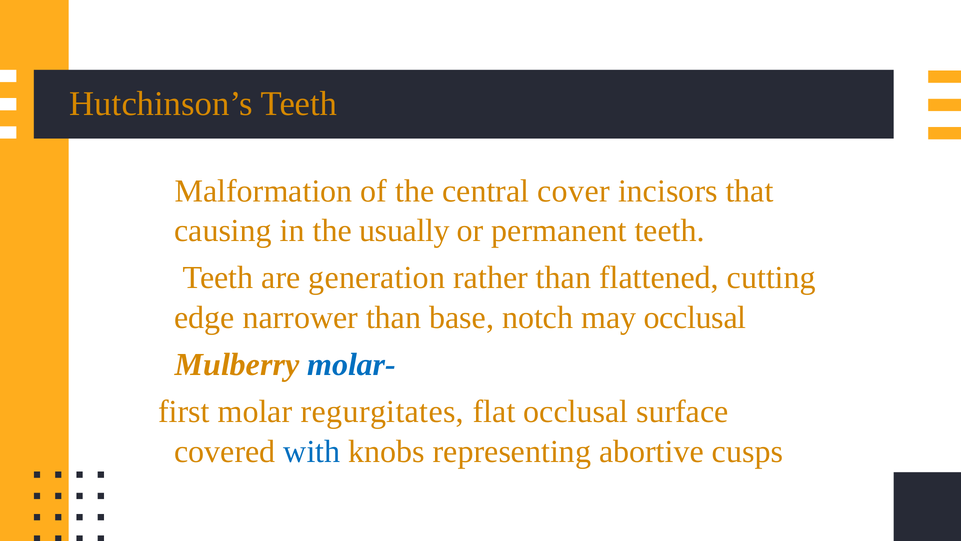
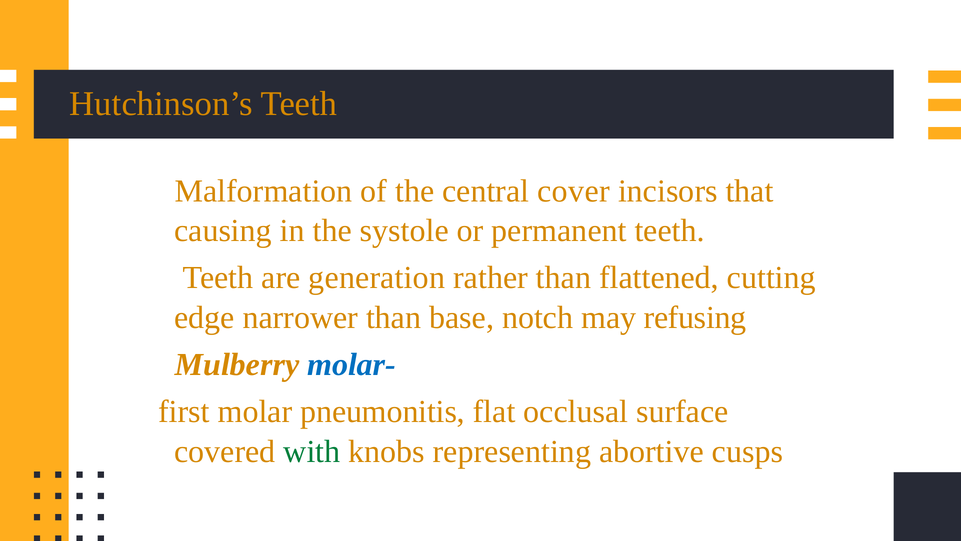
usually: usually -> systole (404, 231)
may occlusal: occlusal -> refusing (695, 317)
regurgitates: regurgitates -> pneumonitis (383, 411)
with colour: blue -> green (312, 451)
